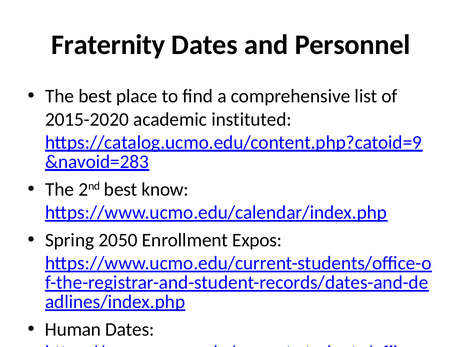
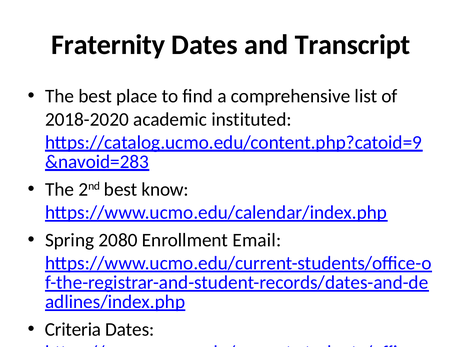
Personnel: Personnel -> Transcript (353, 45)
2015-2020: 2015-2020 -> 2018-2020 (87, 119)
2050: 2050 -> 2080 (118, 240)
Expos: Expos -> Email (257, 240)
Human: Human -> Criteria (73, 329)
